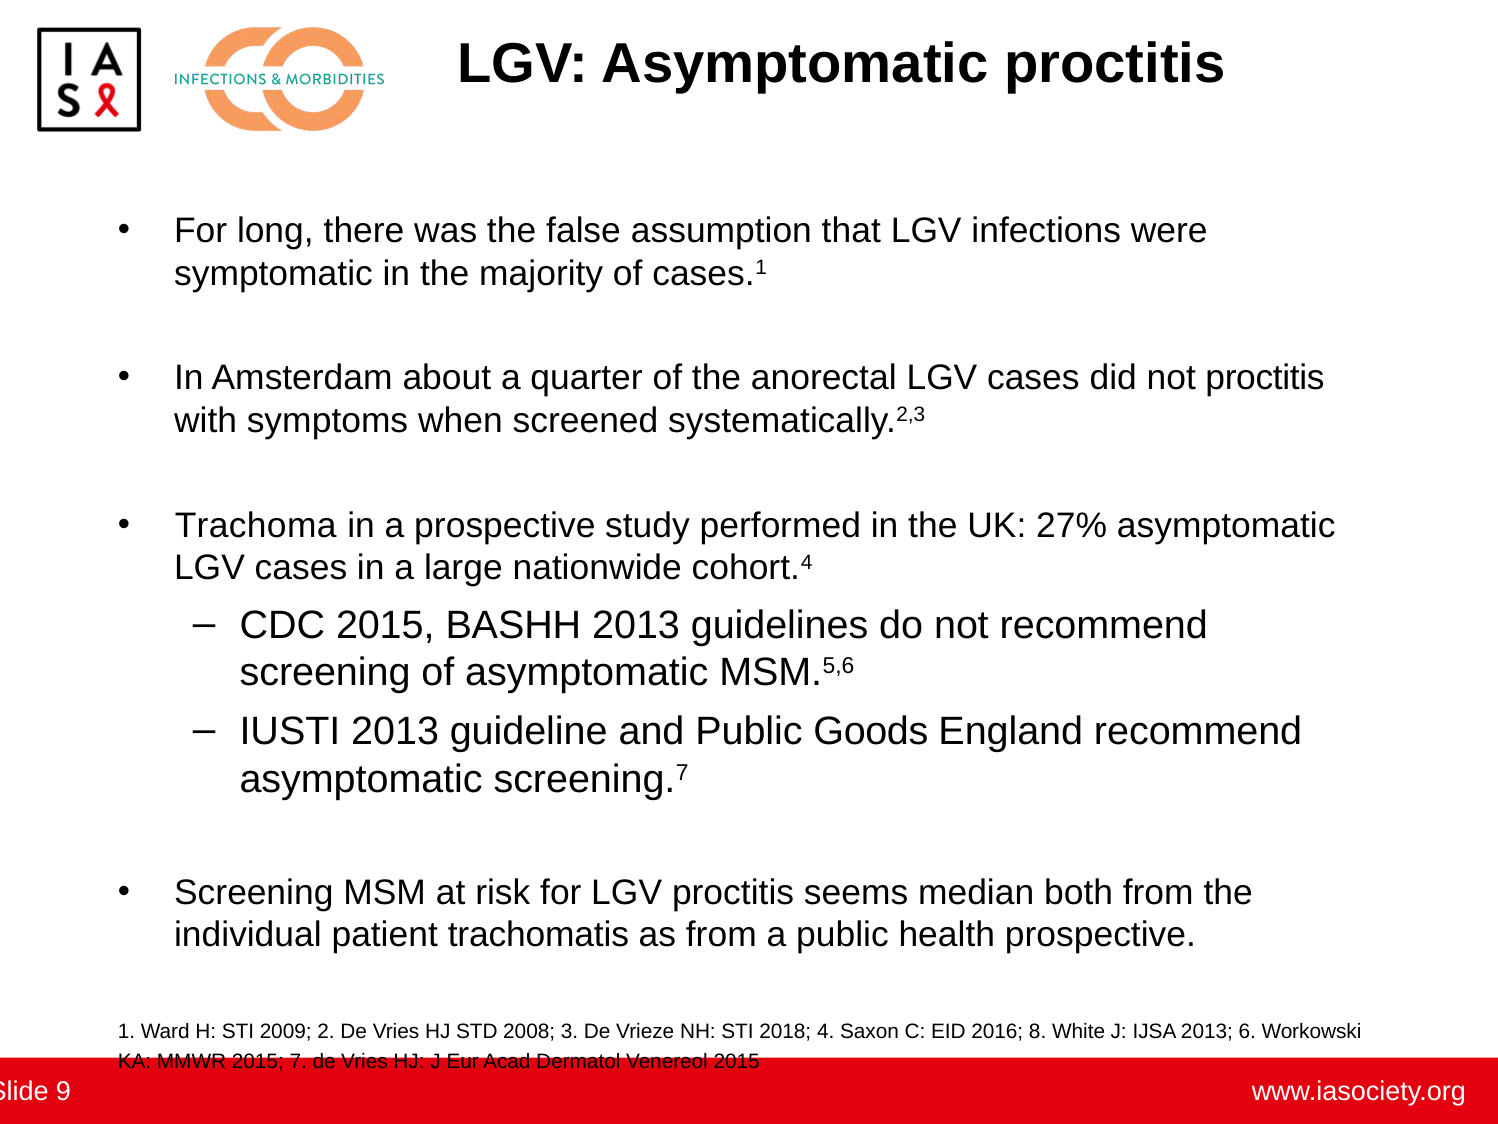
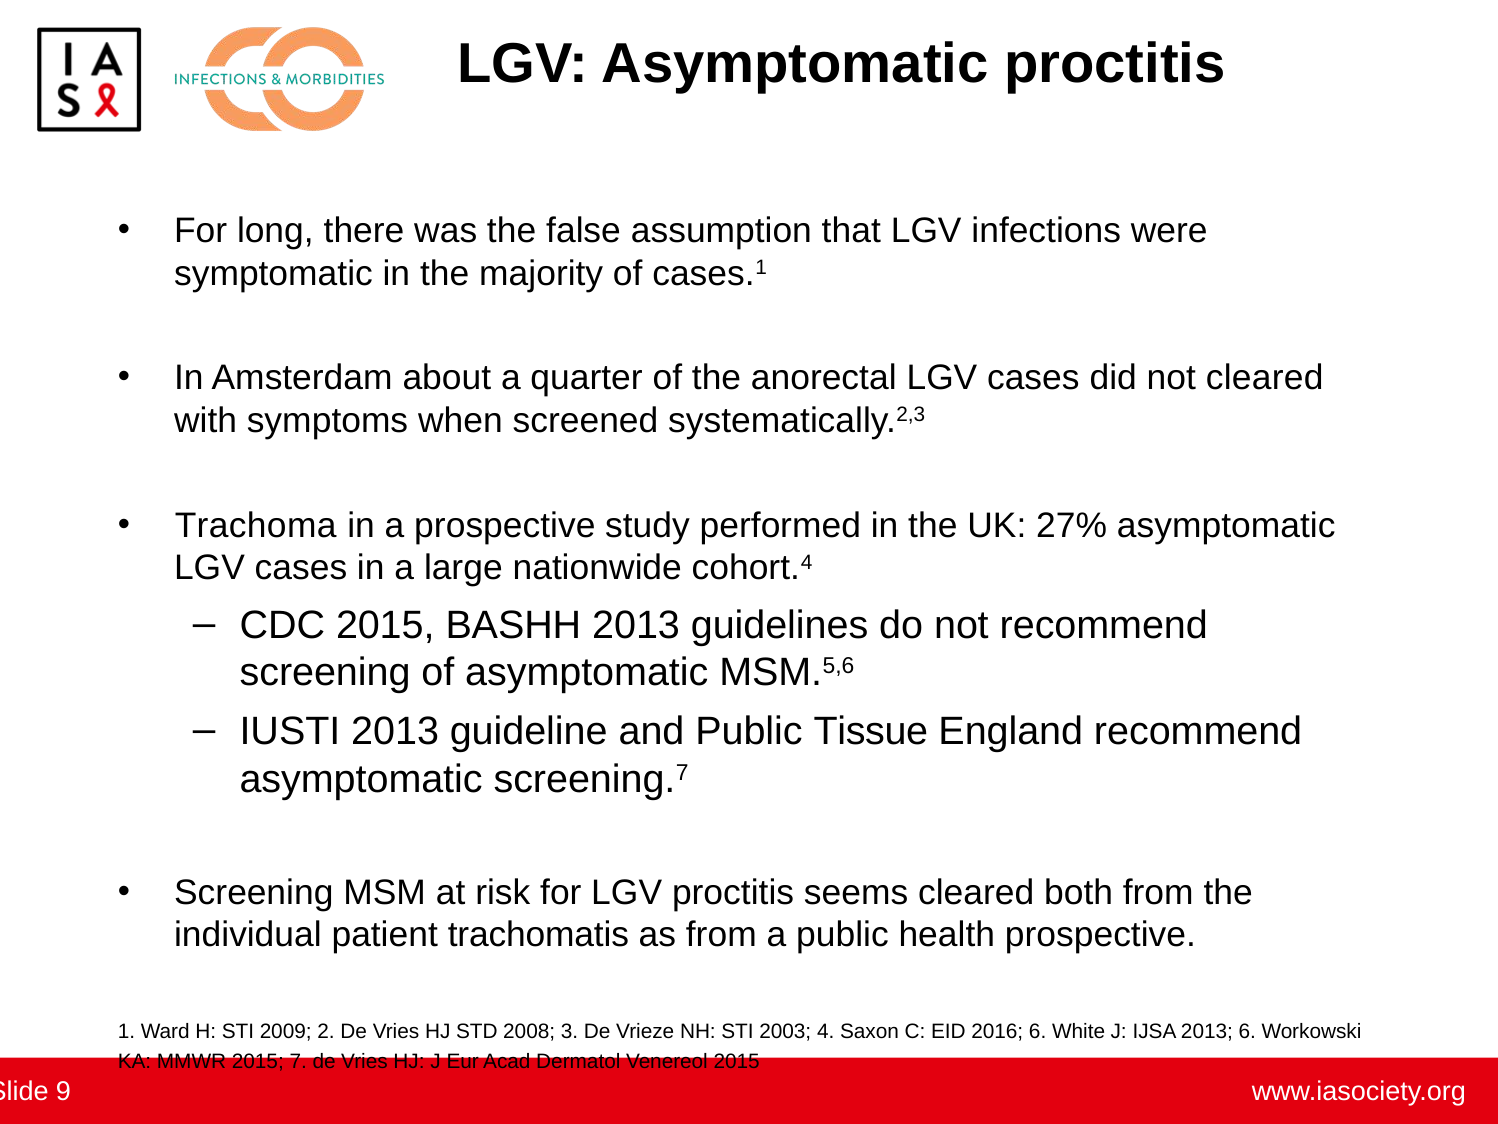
not proctitis: proctitis -> cleared (1265, 378)
Goods: Goods -> Tissue (871, 731)
seems median: median -> cleared (976, 892)
2018: 2018 -> 2003 (785, 1031)
2016 8: 8 -> 6 (1038, 1031)
